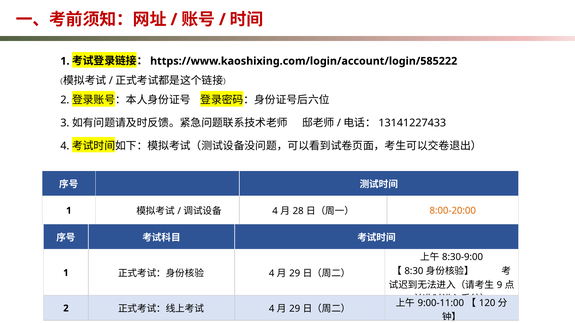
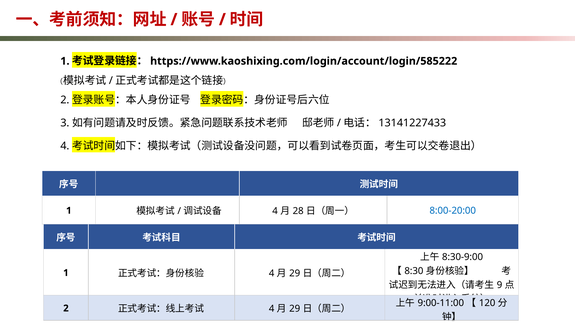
8:00-20:00 colour: orange -> blue (453, 211)
